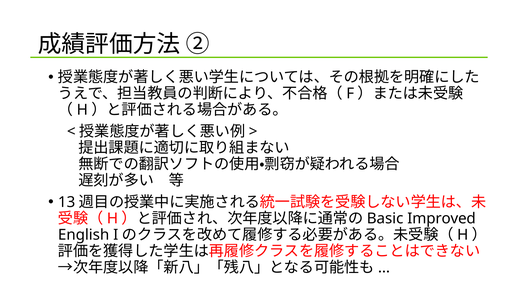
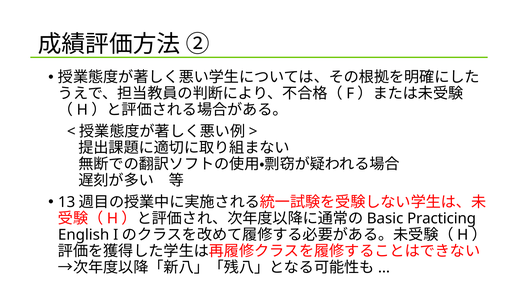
Improved: Improved -> Practicing (442, 219)
